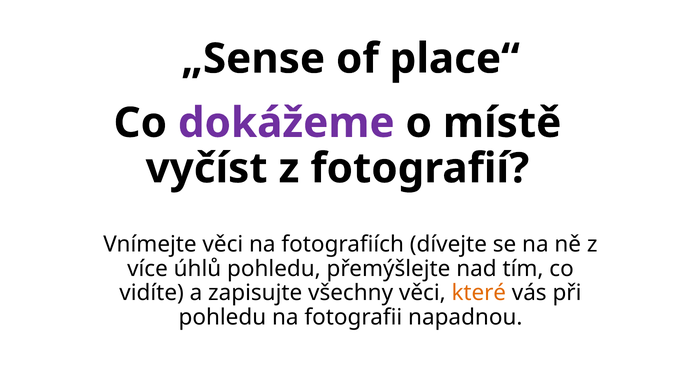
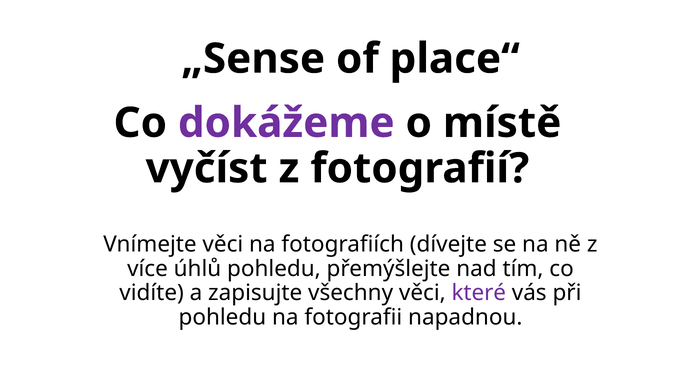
které colour: orange -> purple (479, 293)
